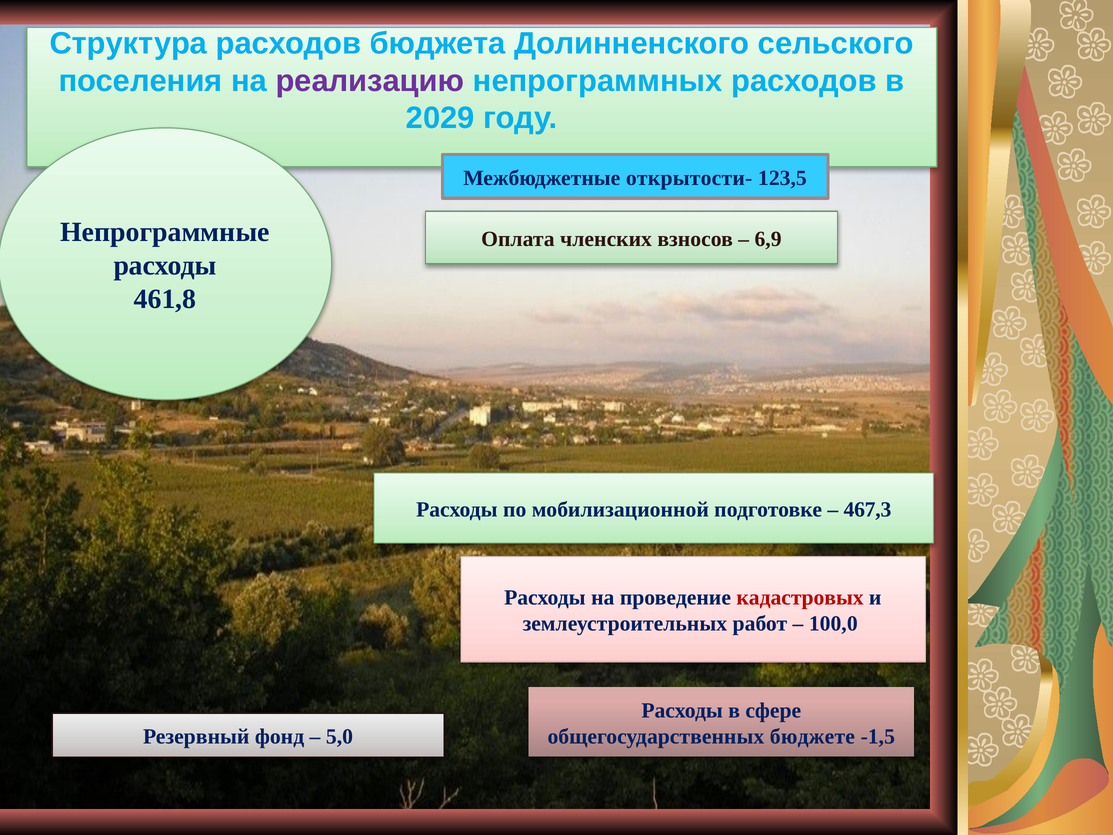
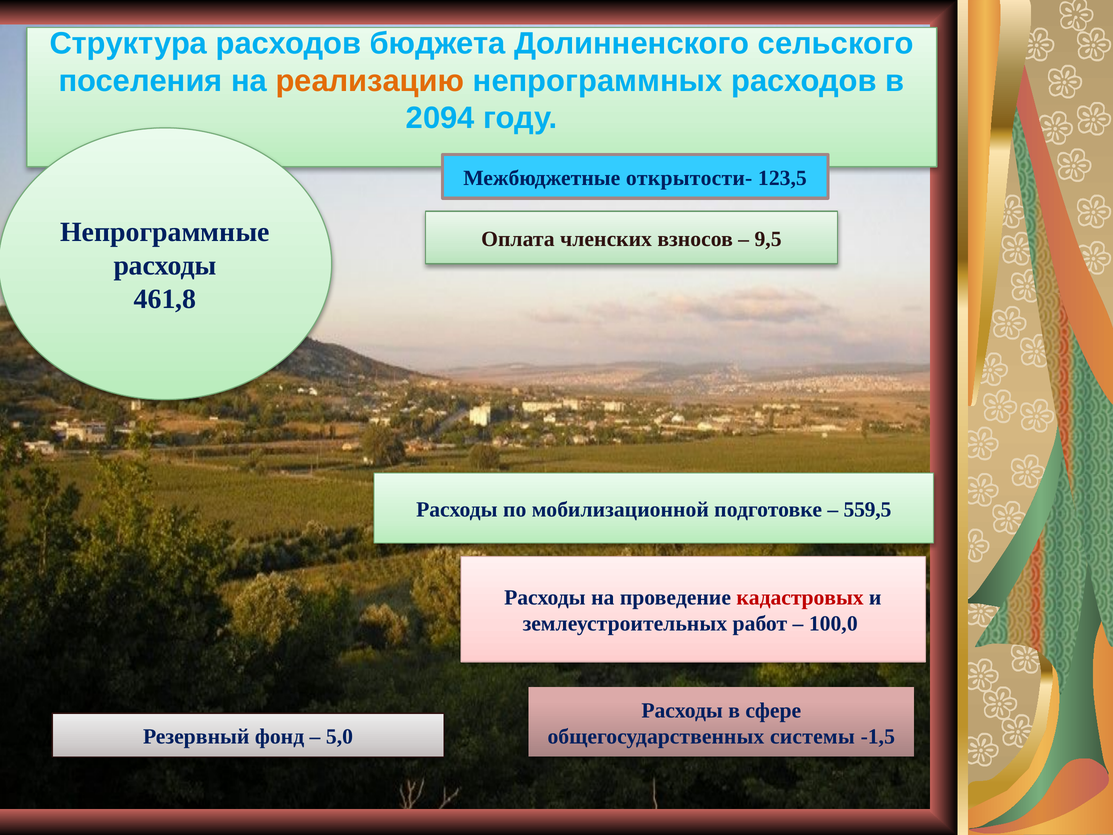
реализацию colour: purple -> orange (370, 81)
2029: 2029 -> 2094 (440, 118)
6,9: 6,9 -> 9,5 (768, 239)
467,3: 467,3 -> 559,5 (867, 509)
бюджете: бюджете -> системы (812, 736)
